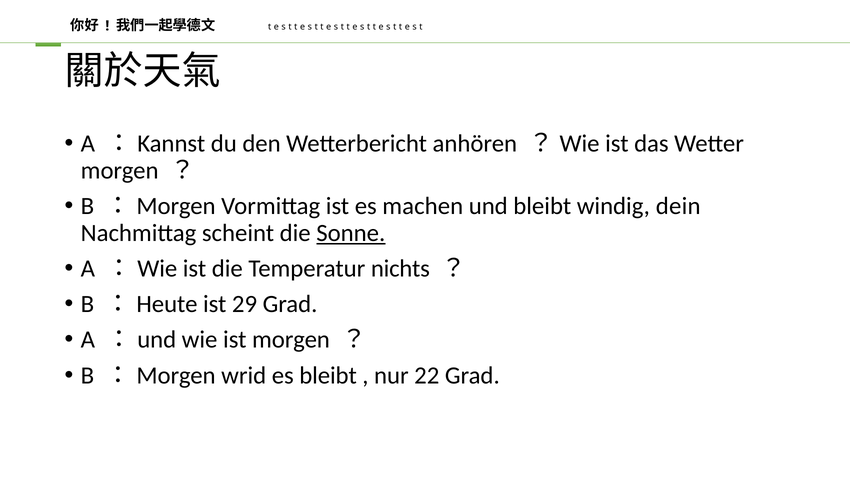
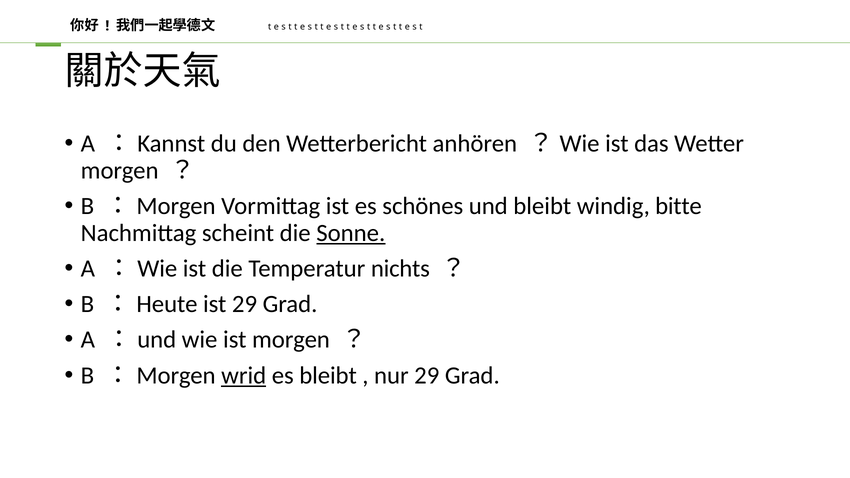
machen: machen -> schönes (423, 206)
dein: dein -> bitte (678, 206)
wrid underline: none -> present (244, 375)
nur 22: 22 -> 29 (427, 375)
